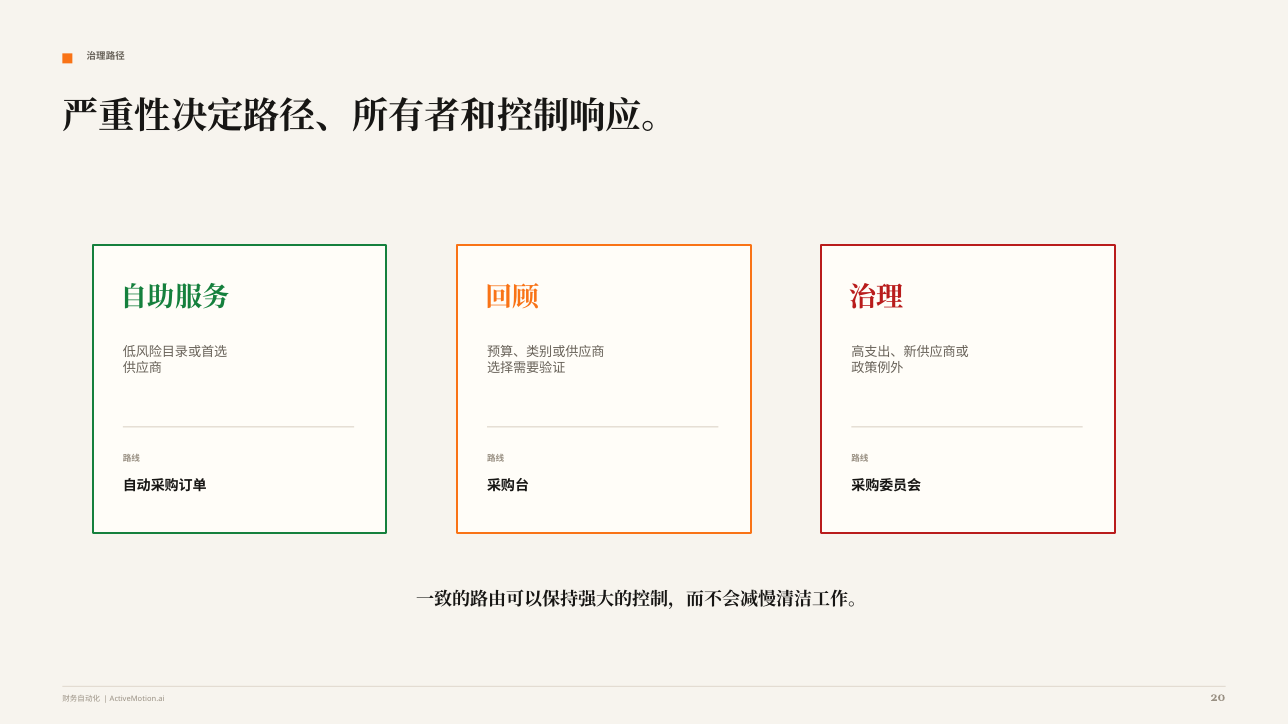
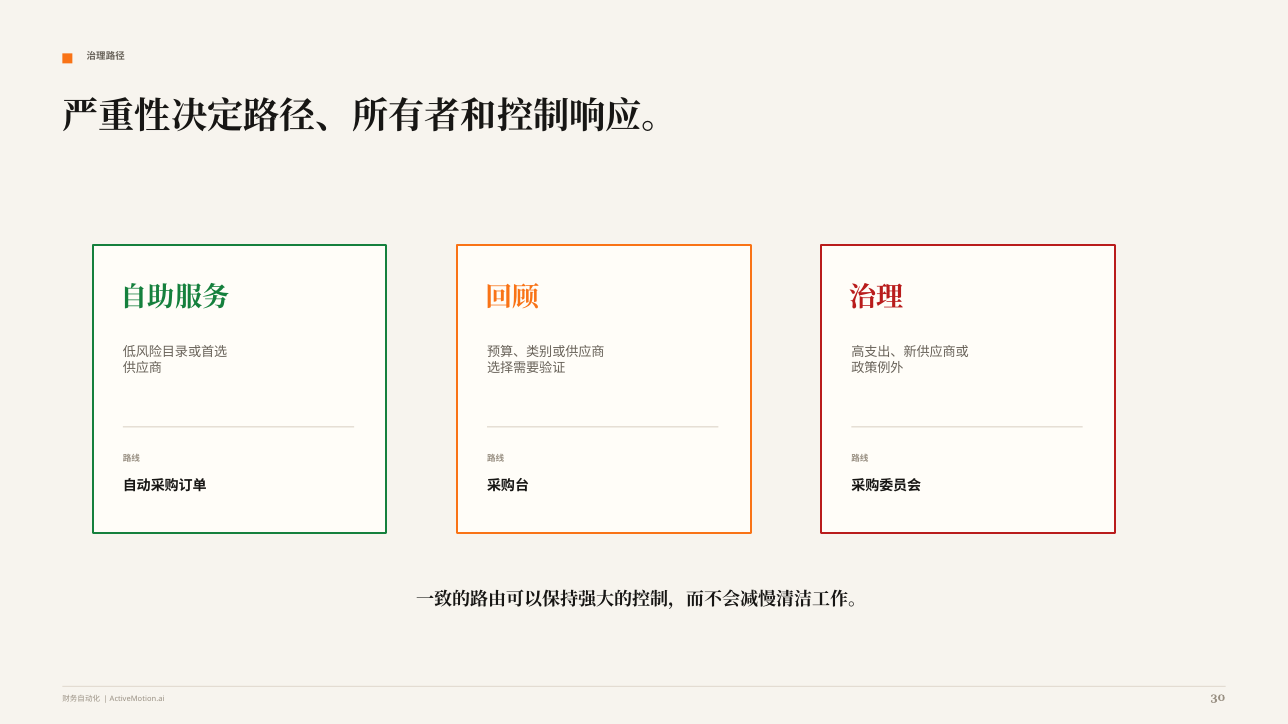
20: 20 -> 30 (1218, 698)
